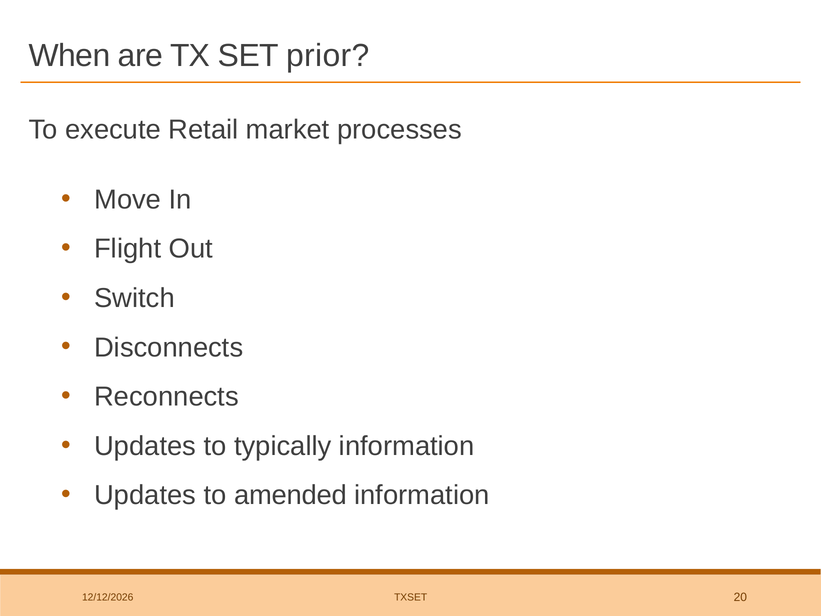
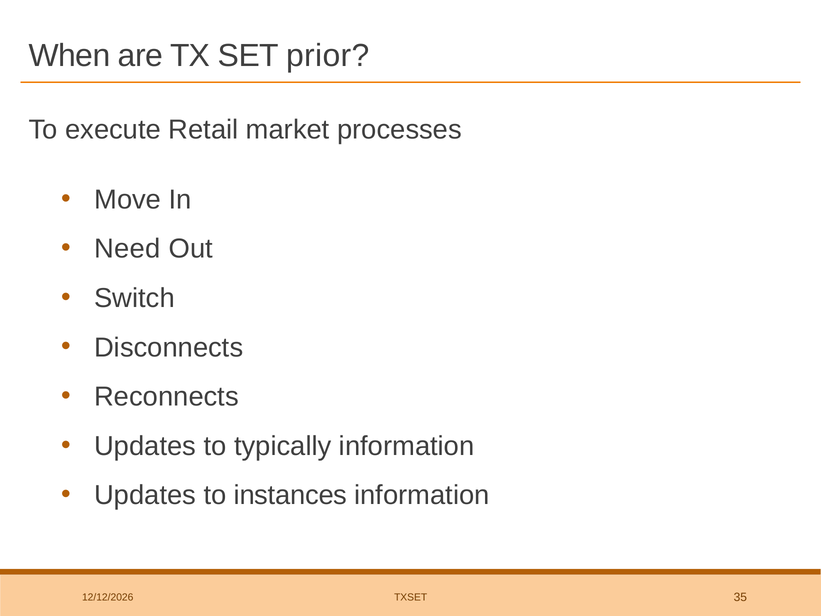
Flight: Flight -> Need (128, 249)
amended: amended -> instances (290, 495)
20: 20 -> 35 (740, 597)
